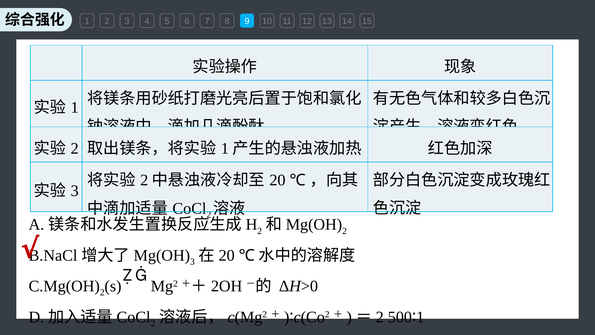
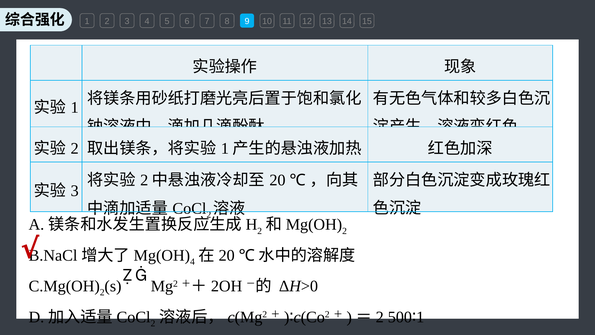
3: 3 -> 4 (192, 262)
